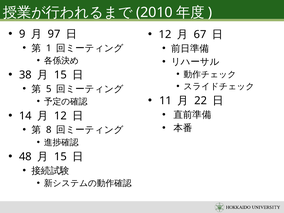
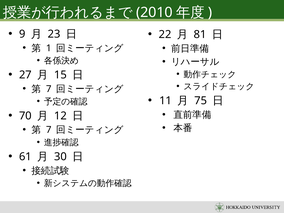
97: 97 -> 23 (54, 34)
12: 12 -> 22 (165, 34)
67: 67 -> 81 (200, 34)
38: 38 -> 27 (25, 75)
5: 5 -> 7 (49, 89)
22: 22 -> 75 (201, 101)
14: 14 -> 70 (25, 116)
8: 8 -> 7 (49, 130)
48: 48 -> 61 (25, 157)
15: 15 -> 30 (60, 157)
